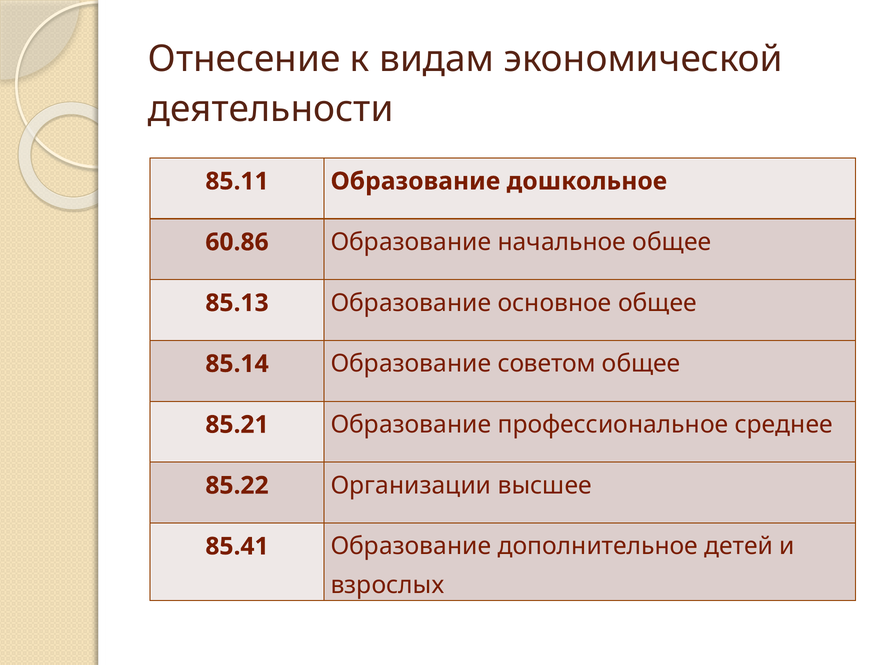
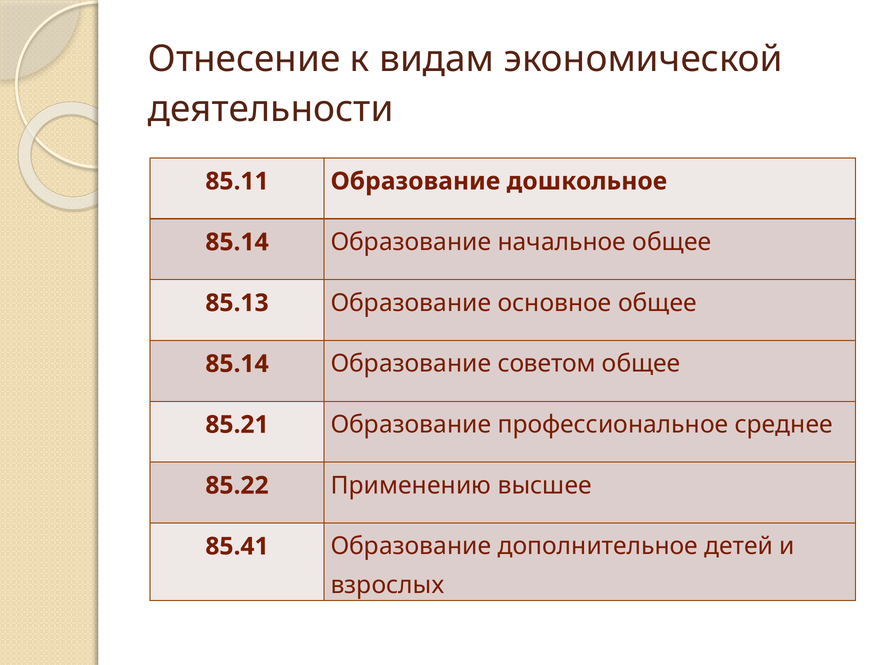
60.86: 60.86 -> 85.14 (237, 242)
Организации: Организации -> Применению (411, 486)
